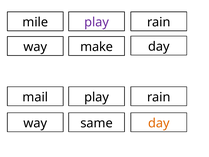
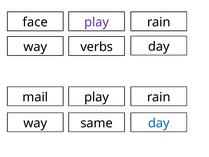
mile: mile -> face (35, 22)
make: make -> verbs (97, 47)
day colour: orange -> blue (159, 123)
